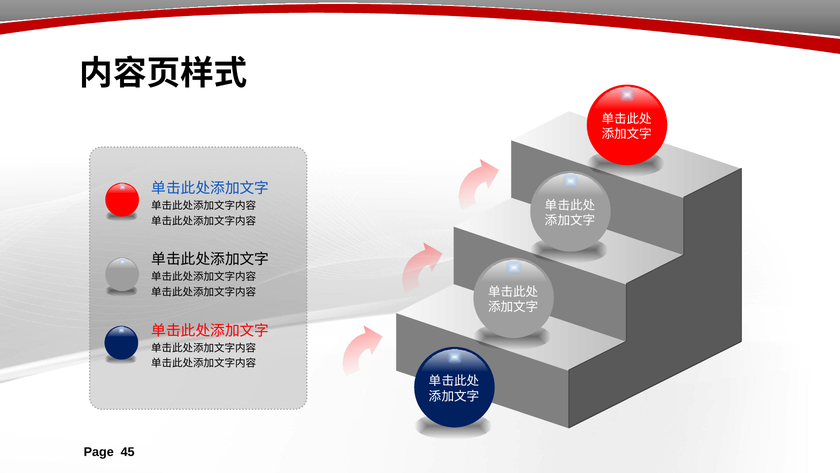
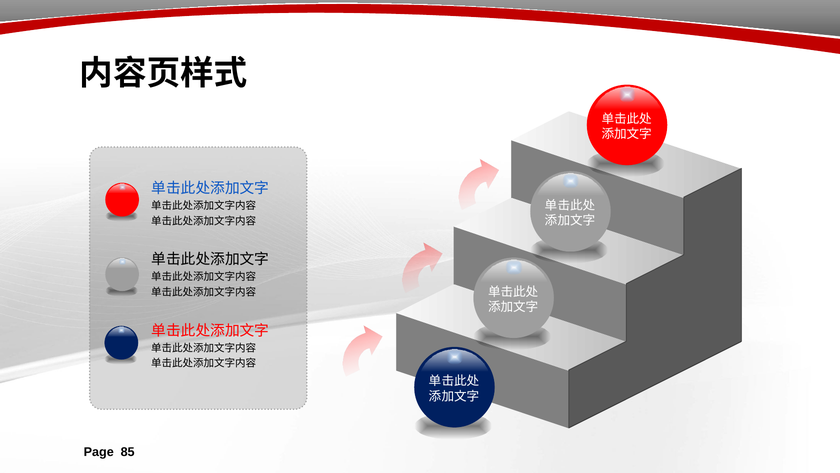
45: 45 -> 85 (128, 451)
